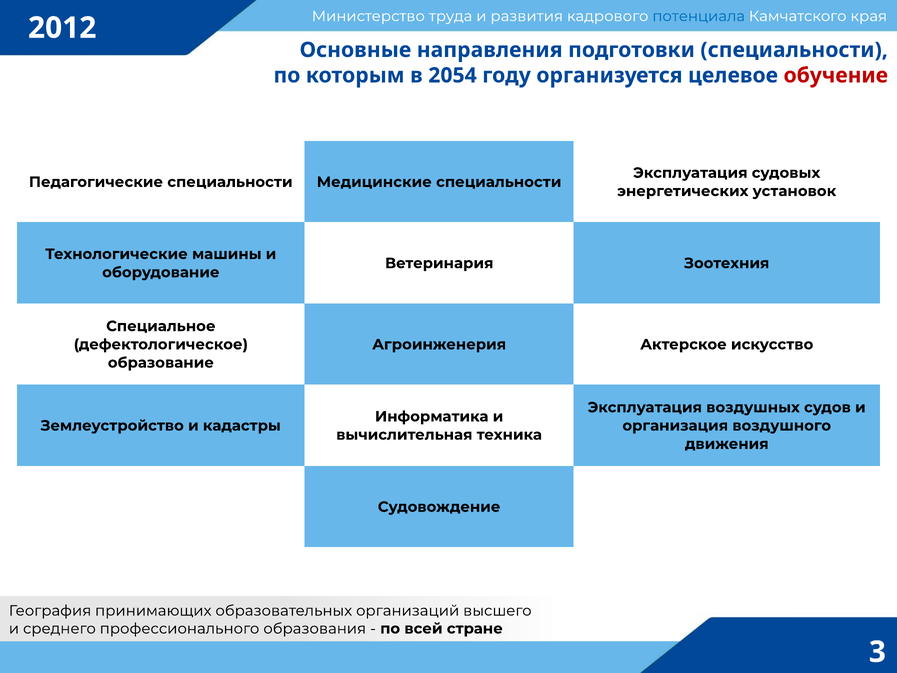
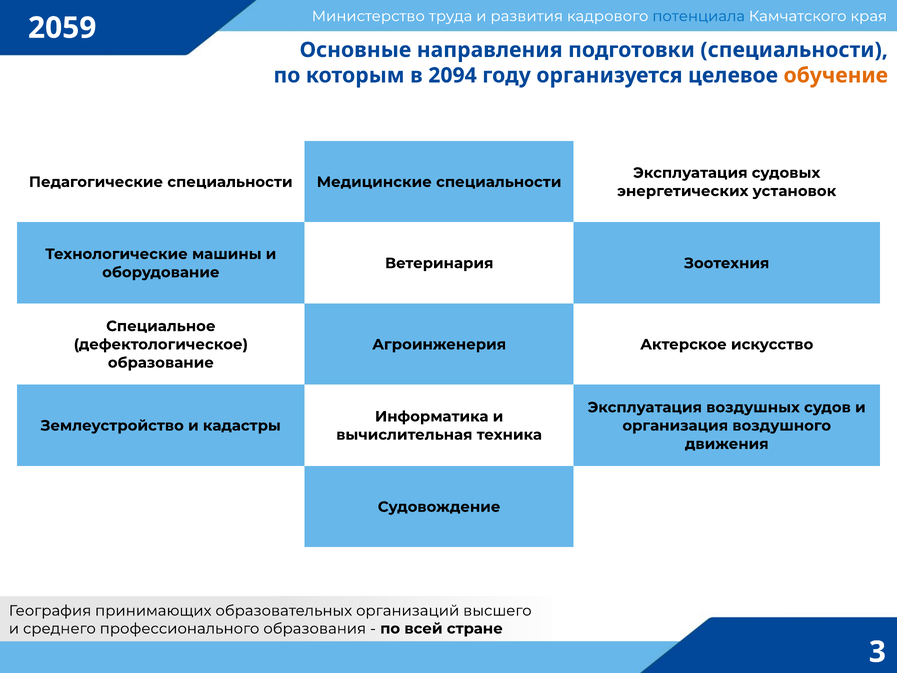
2012: 2012 -> 2059 (62, 28)
2054: 2054 -> 2094 (453, 75)
обучение colour: red -> orange (836, 75)
